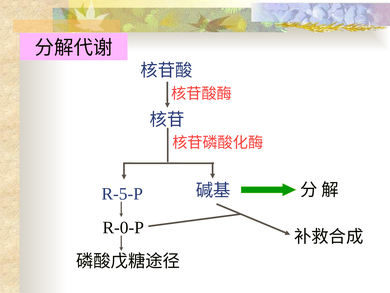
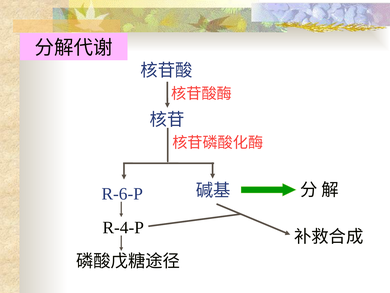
R-5-P: R-5-P -> R-6-P (122, 193)
R-0-P: R-0-P -> R-4-P (123, 227)
